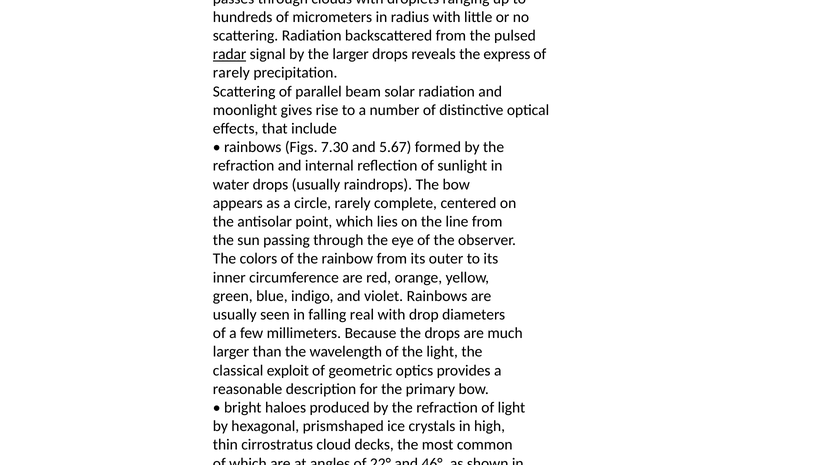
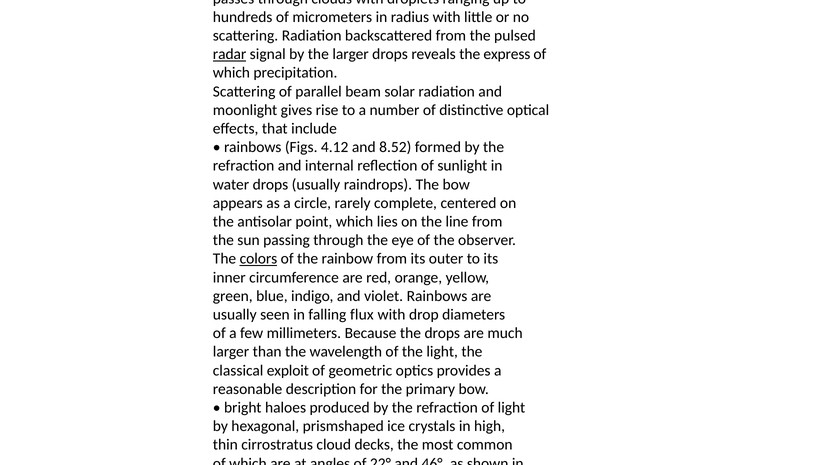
rarely: rarely -> which (231, 73)
7.30: 7.30 -> 4.12 (335, 147)
5.67: 5.67 -> 8.52 (395, 147)
colors underline: none -> present (259, 259)
real: real -> flux (362, 315)
